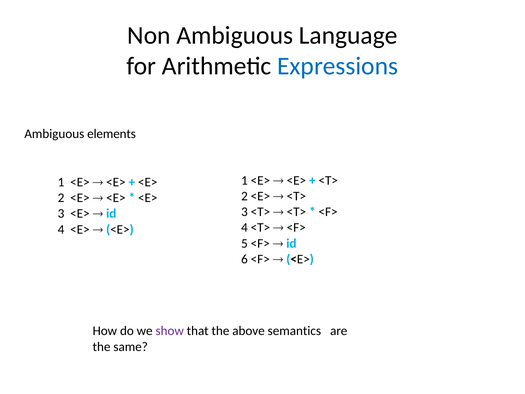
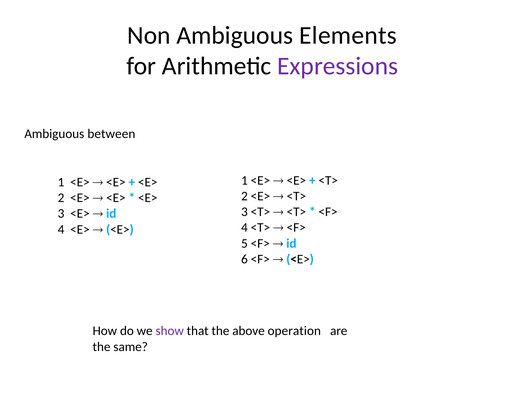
Language: Language -> Elements (348, 35)
Expressions colour: blue -> purple (338, 66)
elements: elements -> between (111, 134)
semantics: semantics -> operation (294, 331)
